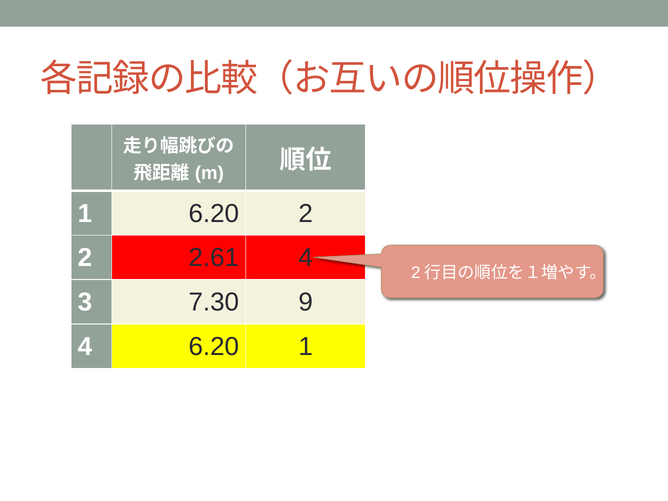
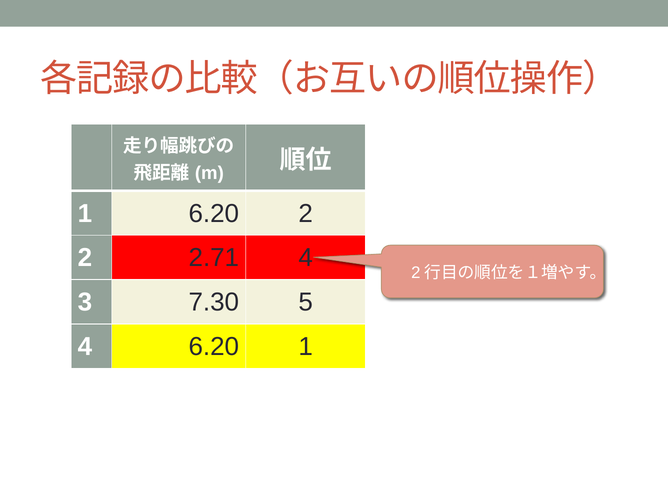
2.61: 2.61 -> 2.71 (214, 258)
9: 9 -> 5 (306, 302)
